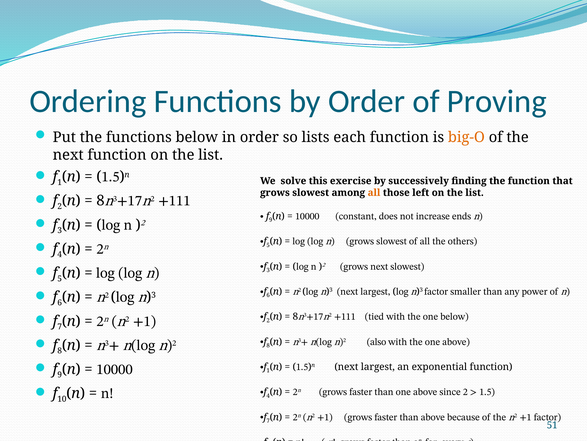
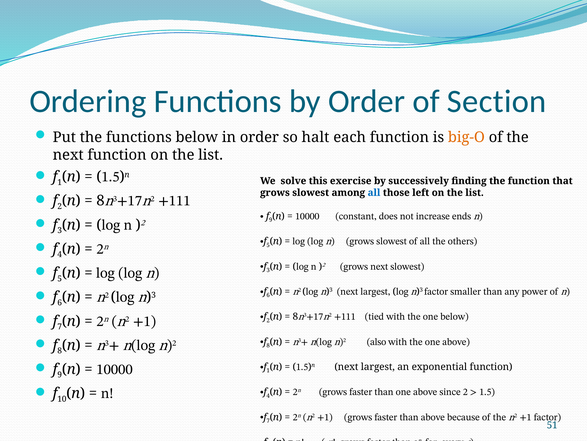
Proving: Proving -> Section (497, 101)
lists: lists -> halt (316, 137)
all colour: orange -> blue (374, 192)
